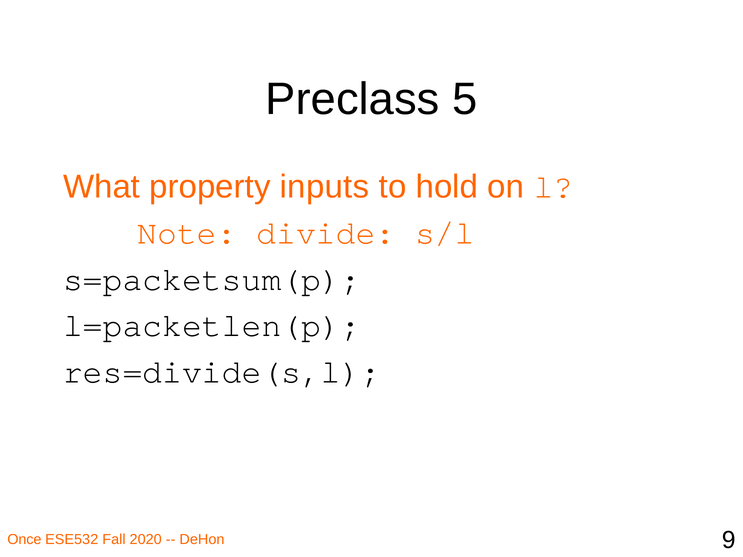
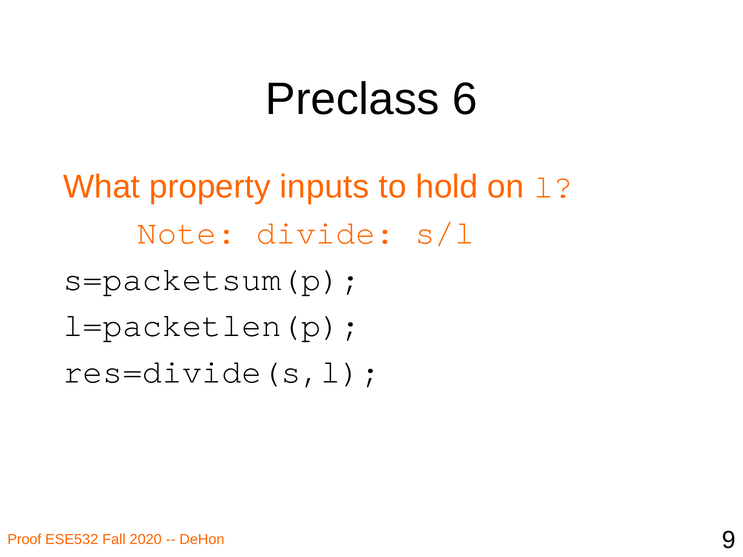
5: 5 -> 6 (465, 99)
Once: Once -> Proof (24, 540)
